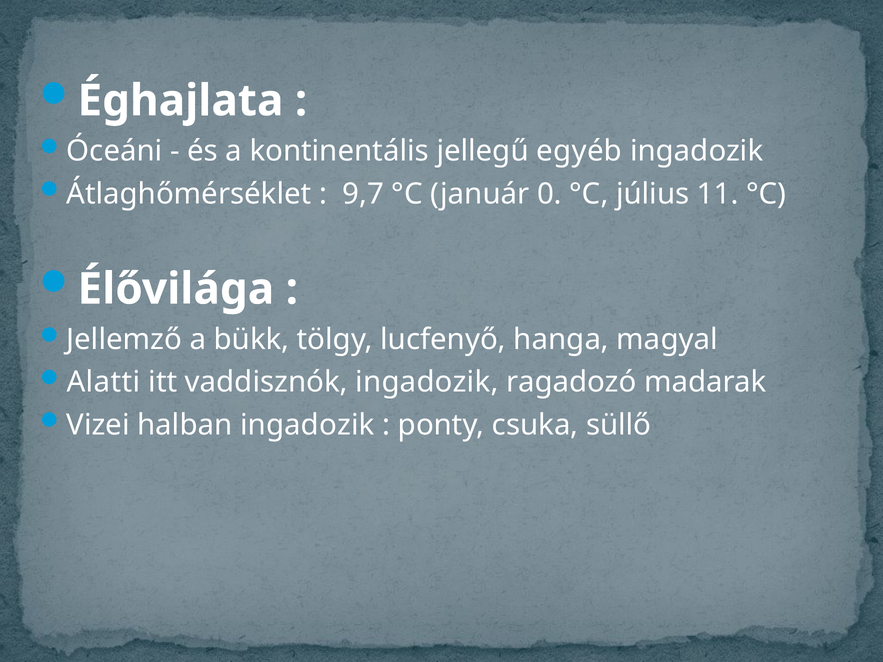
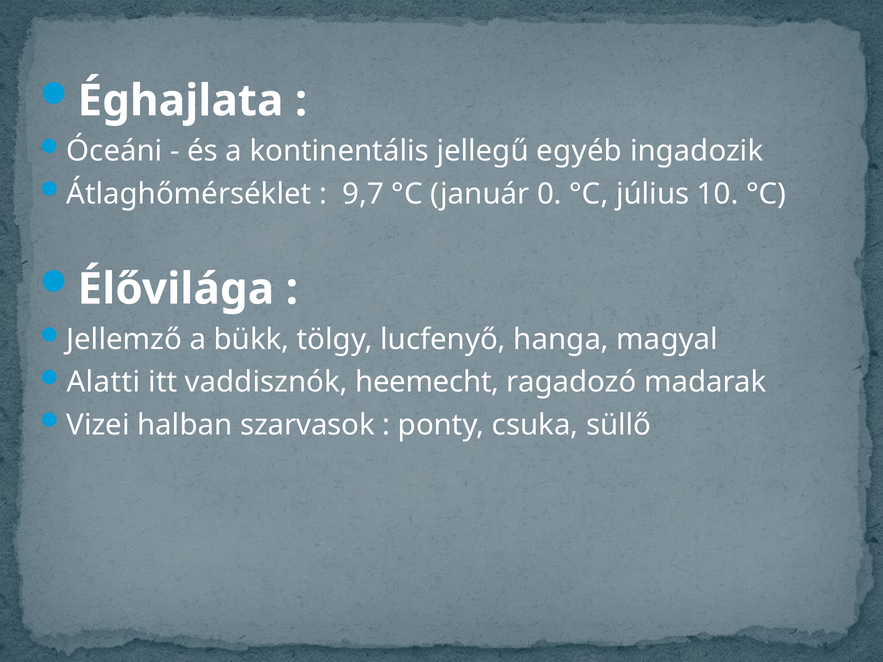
11: 11 -> 10 (718, 194)
vaddisznók ingadozik: ingadozik -> heemecht (427, 382)
halban ingadozik: ingadozik -> szarvasok (307, 425)
